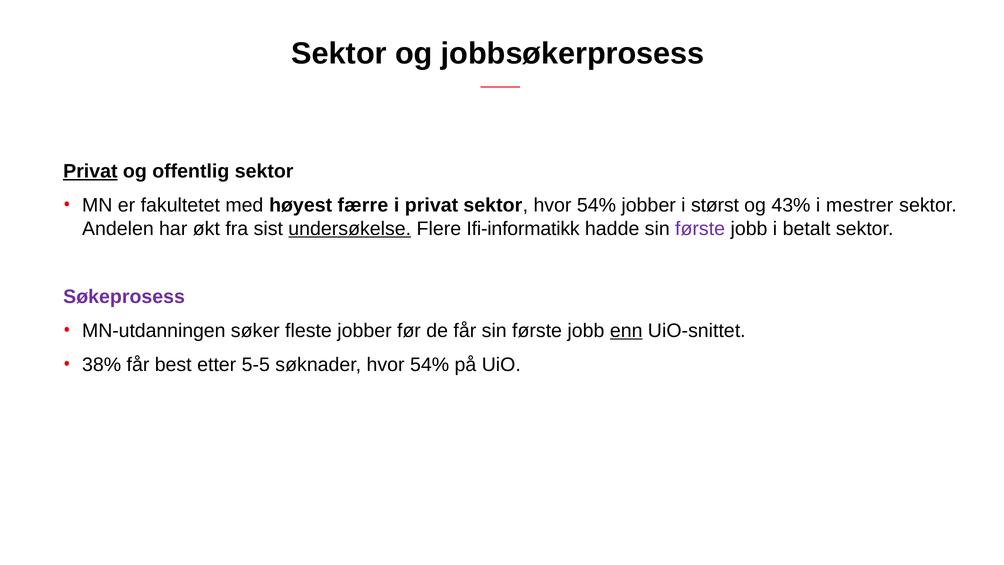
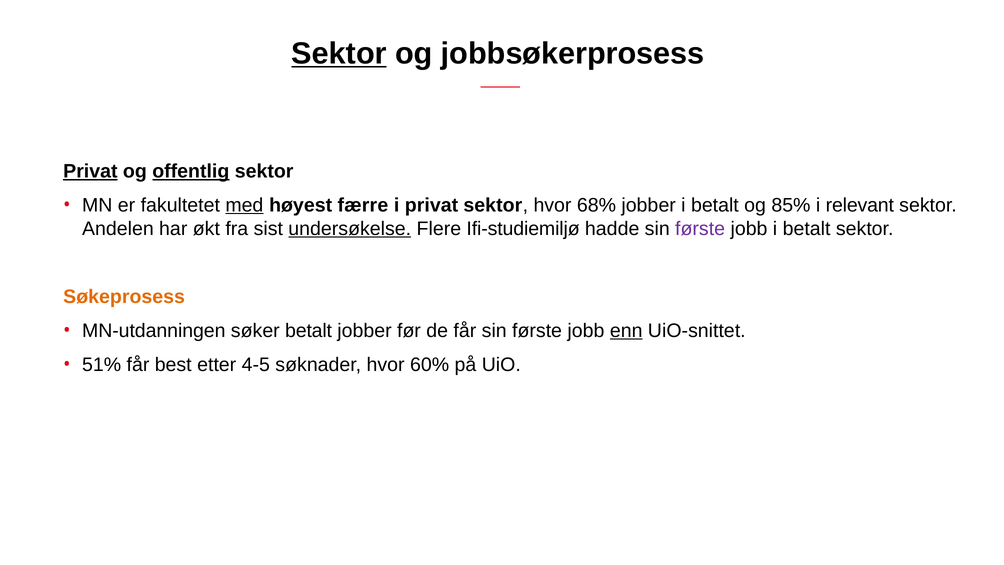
Sektor underline: none -> present (339, 54)
offentlig underline: none -> present (191, 171)
med underline: none -> present (244, 205)
sektor hvor 54%: 54% -> 68% (596, 205)
jobber i størst: størst -> betalt (715, 205)
43%: 43% -> 85% (791, 205)
mestrer: mestrer -> relevant (860, 205)
Ifi-informatikk: Ifi-informatikk -> Ifi-studiemiljø (523, 229)
Søkeprosess colour: purple -> orange (124, 297)
søker fleste: fleste -> betalt (309, 331)
38%: 38% -> 51% (102, 365)
5-5: 5-5 -> 4-5 (256, 365)
søknader hvor 54%: 54% -> 60% (430, 365)
